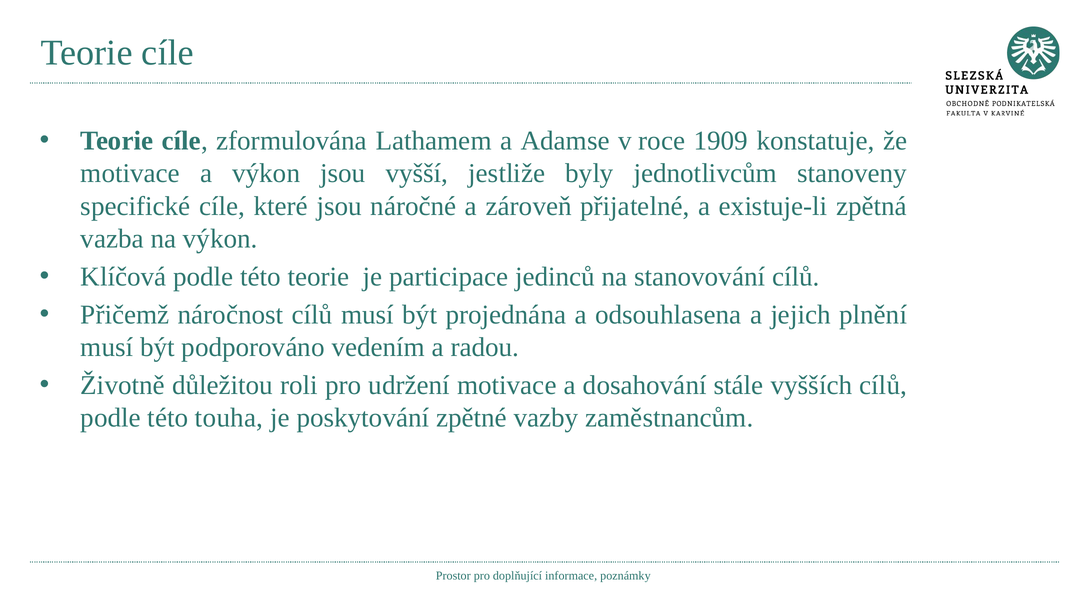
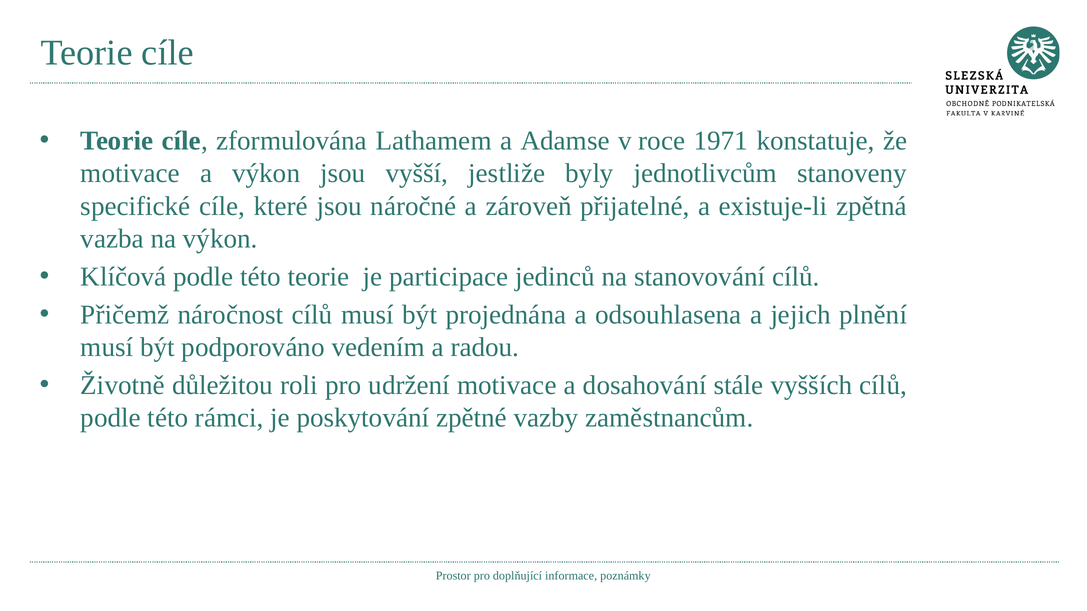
1909: 1909 -> 1971 (721, 141)
touha: touha -> rámci (229, 418)
